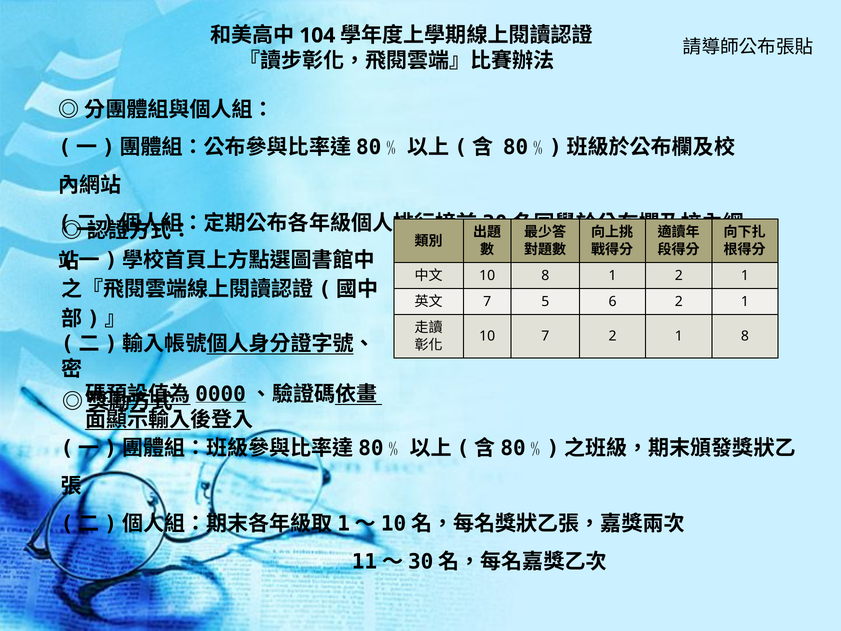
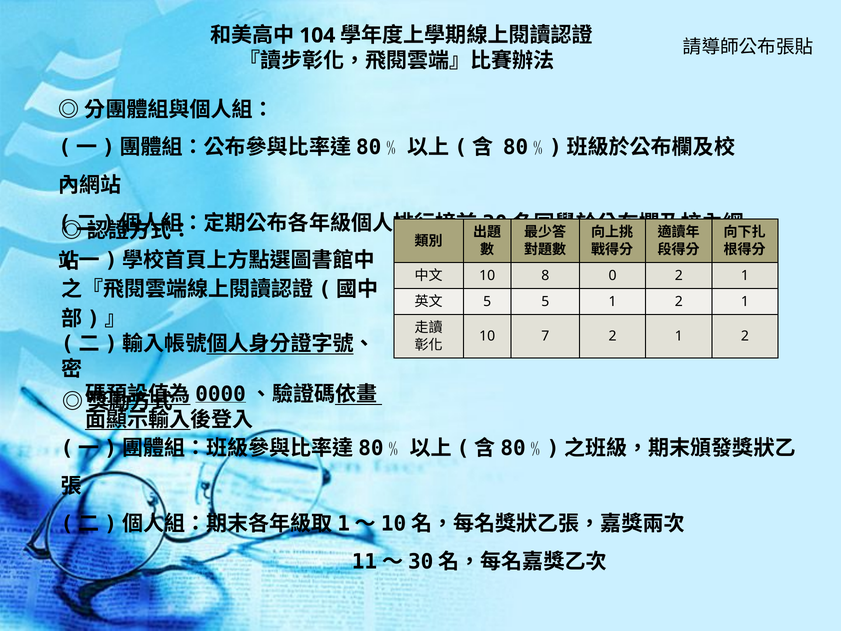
8 1: 1 -> 0 (613, 276)
7: 7 -> 5 (487, 301)
5 6: 6 -> 1 (613, 301)
2 1 8: 8 -> 2 (745, 336)
